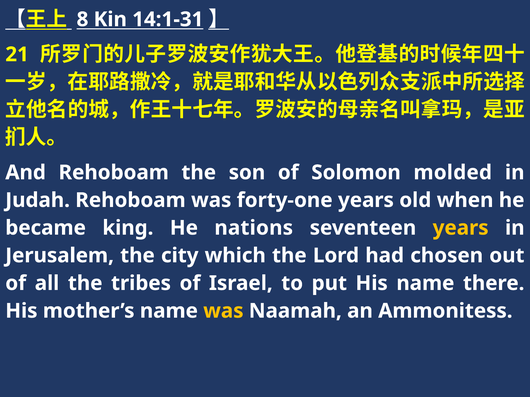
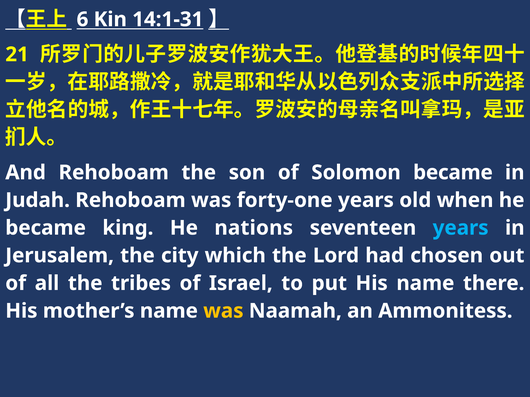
8: 8 -> 6 (82, 19)
Solomon molded: molded -> became (453, 173)
years colour: yellow -> light blue (461, 228)
